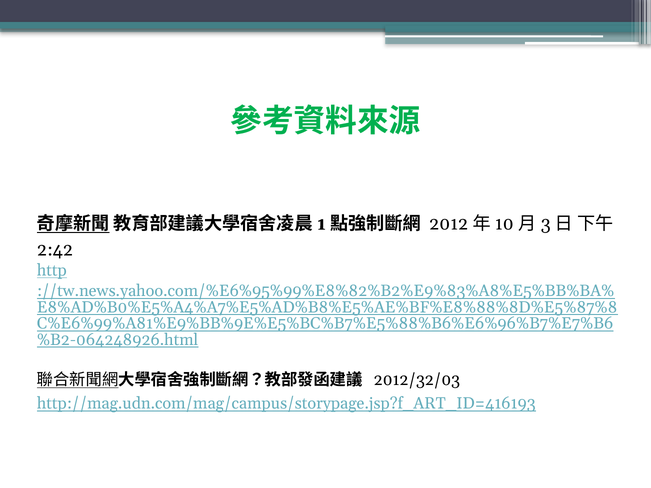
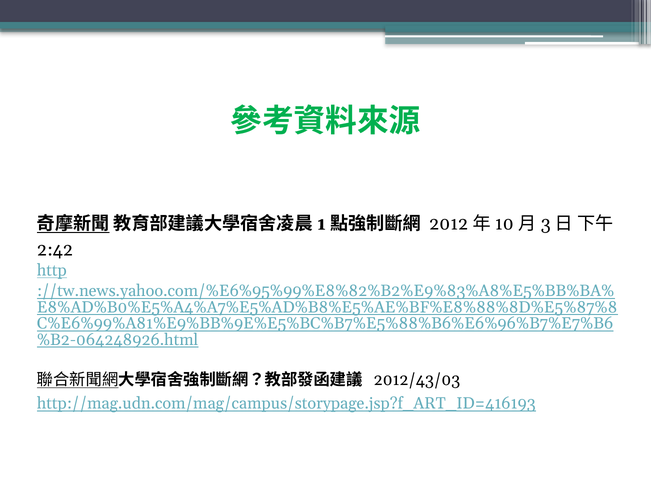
2012/32/03: 2012/32/03 -> 2012/43/03 (417, 380)
